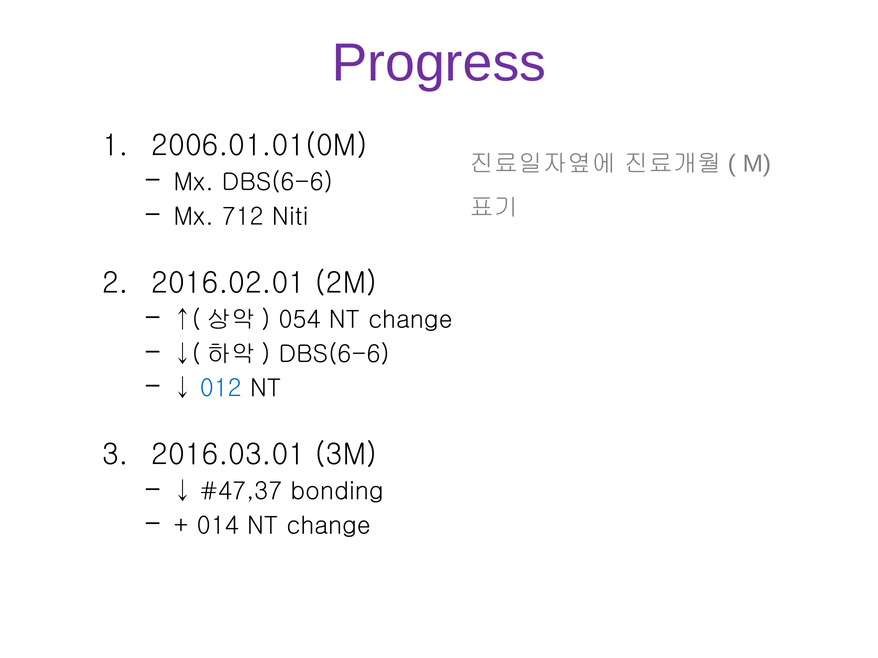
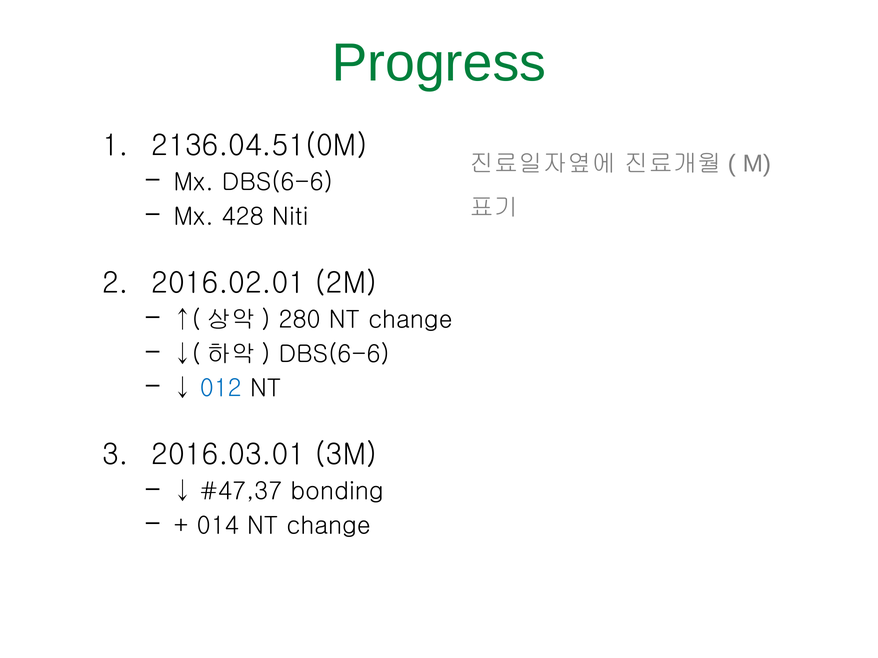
Progress colour: purple -> green (439, 63)
2006.01.01(0M: 2006.01.01(0M -> 2136.04.51(0M (260, 146)
712: 712 -> 428 (243, 217)
054: 054 -> 280 (300, 320)
